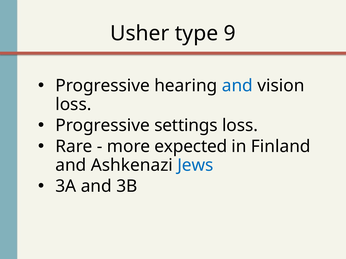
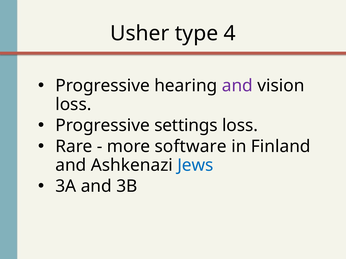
9: 9 -> 4 (230, 33)
and colour: blue -> purple (237, 86)
expected: expected -> software (191, 147)
